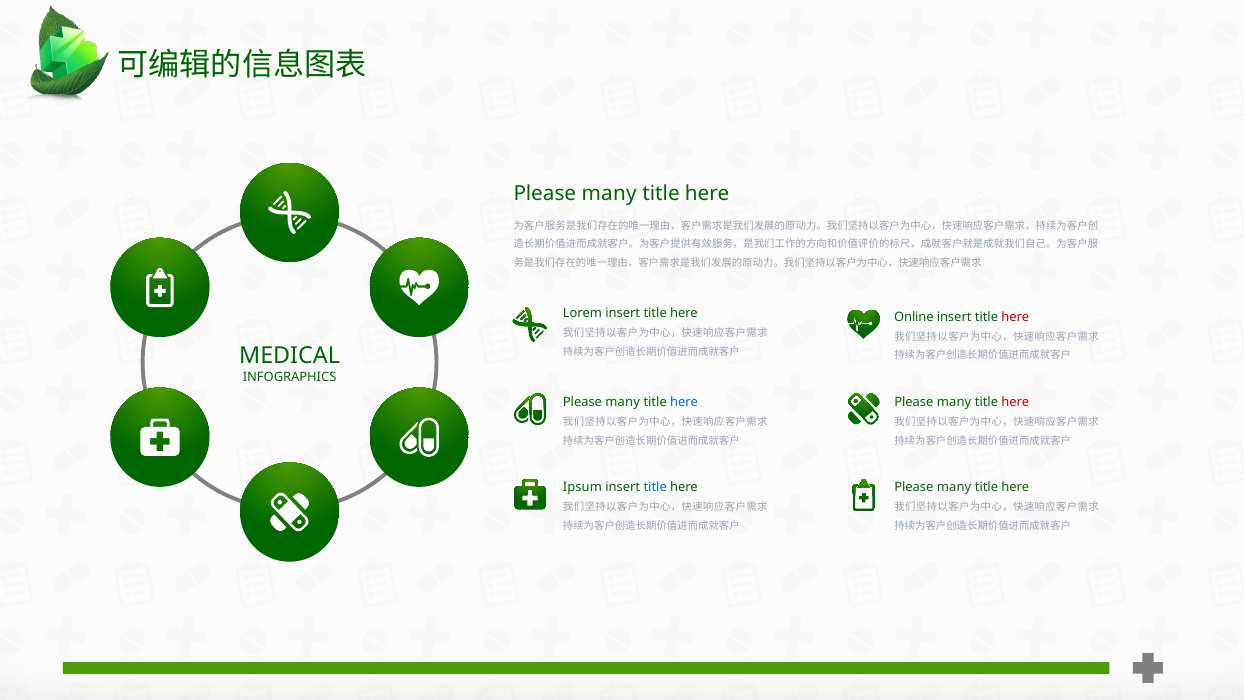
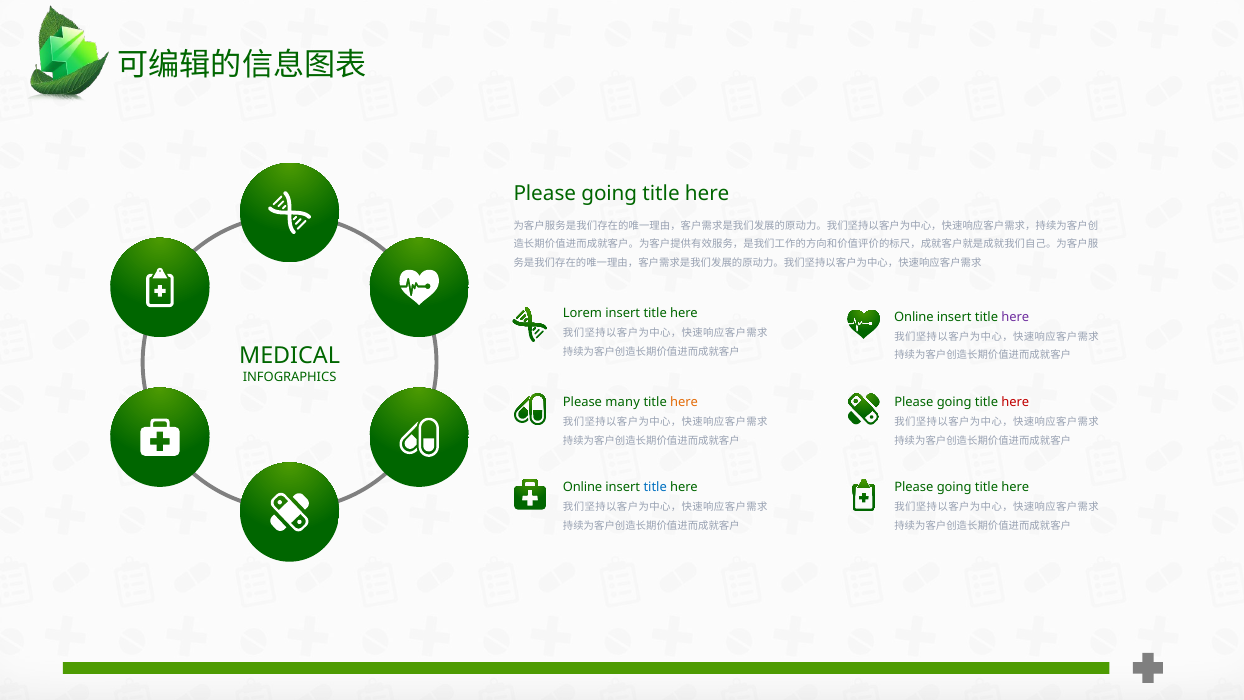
many: many -> going (609, 194)
here colour: red -> purple (1015, 317)
here colour: blue -> orange (684, 402)
many: many -> going (954, 402)
Ipsum: Ipsum -> Online (583, 487)
many: many -> going (954, 487)
